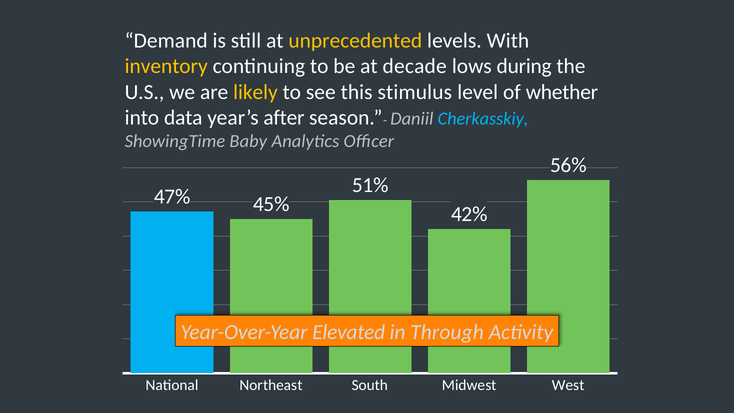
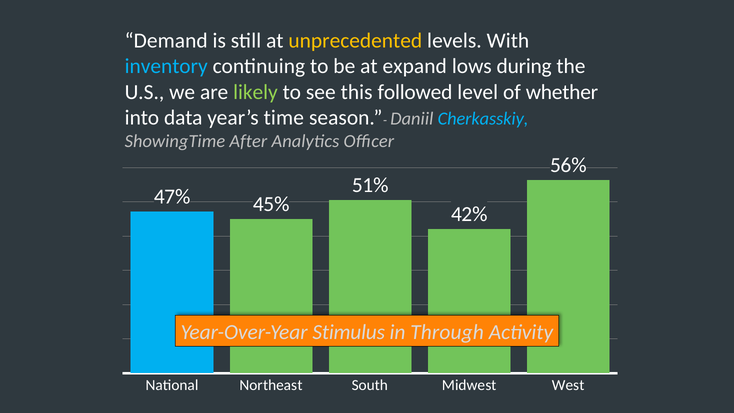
inventory colour: yellow -> light blue (166, 66)
decade: decade -> expand (415, 66)
likely colour: yellow -> light green (255, 92)
stimulus: stimulus -> followed (415, 92)
after: after -> time (284, 118)
Baby: Baby -> After (248, 141)
Elevated: Elevated -> Stimulus (349, 332)
